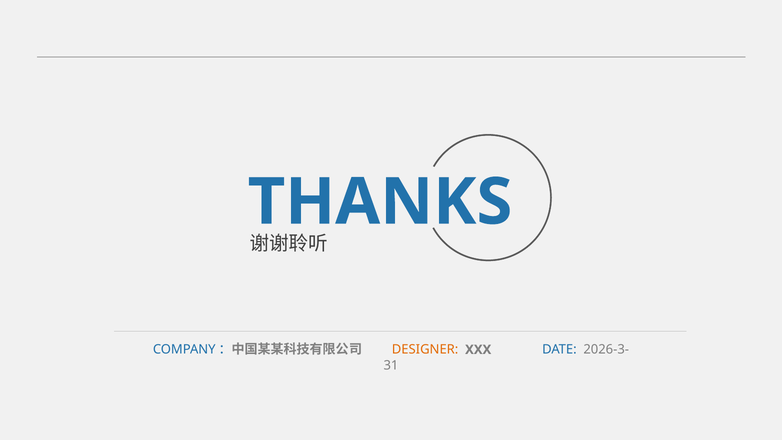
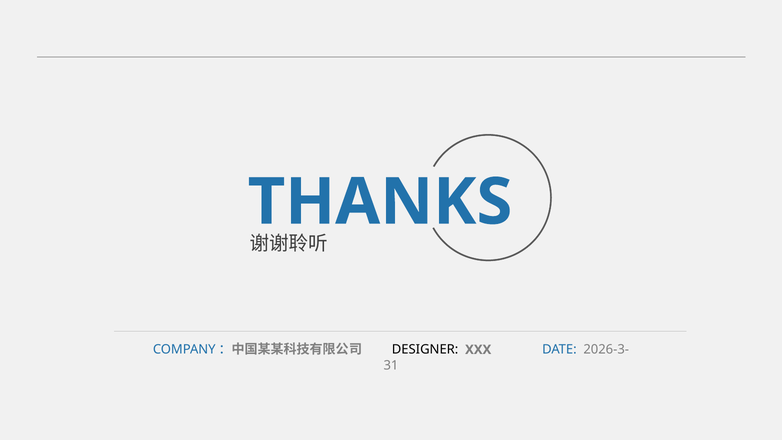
DESIGNER colour: orange -> black (425, 350)
